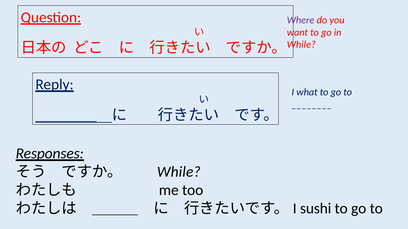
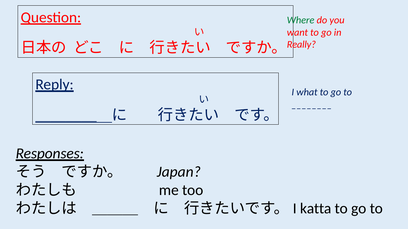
Where colour: purple -> green (301, 20)
While: While -> Really (301, 45)
While: While -> Japan (179, 172)
sushi: sushi -> katta (316, 209)
